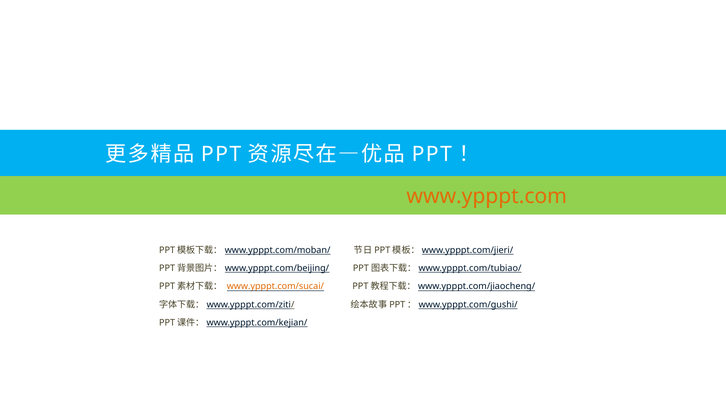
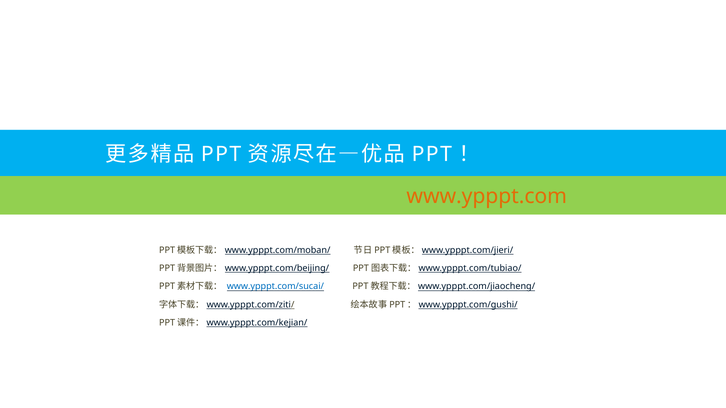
www.ypppt.com/sucai/ colour: orange -> blue (275, 287)
